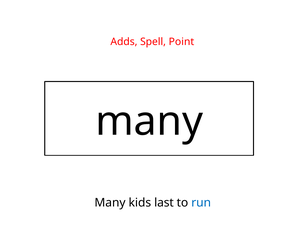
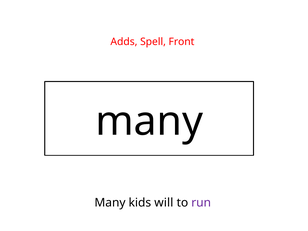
Point: Point -> Front (181, 42)
last: last -> will (164, 203)
run colour: blue -> purple (201, 203)
